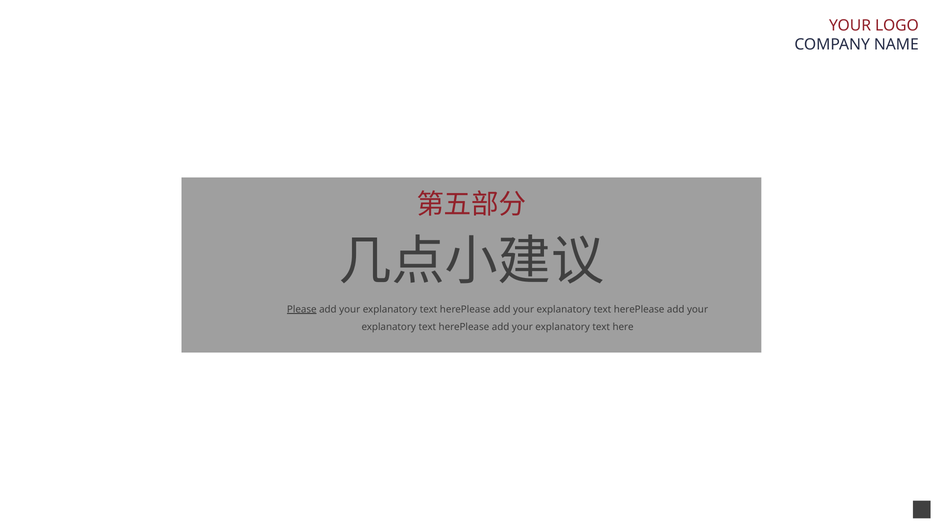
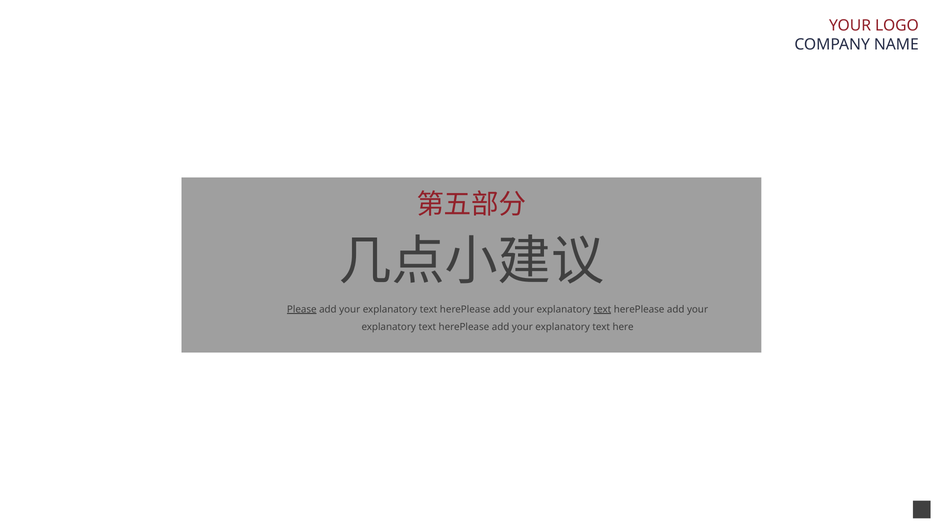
text underline: none -> present (602, 310)
